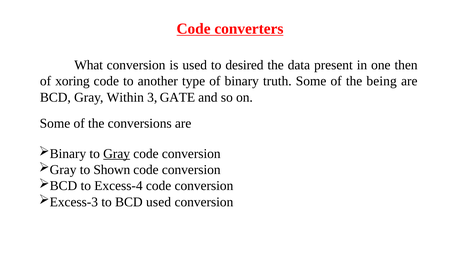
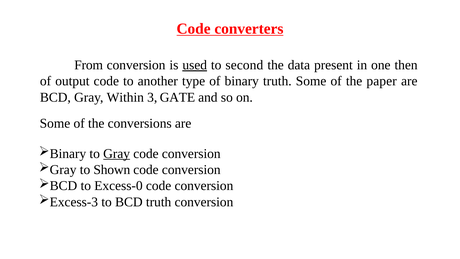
What: What -> From (89, 65)
used underline: none -> present (195, 65)
desired: desired -> second (244, 65)
xoring: xoring -> output (72, 81)
being: being -> paper (382, 81)
Excess-4: Excess-4 -> Excess-0 (118, 186)
BCD used: used -> truth (159, 202)
